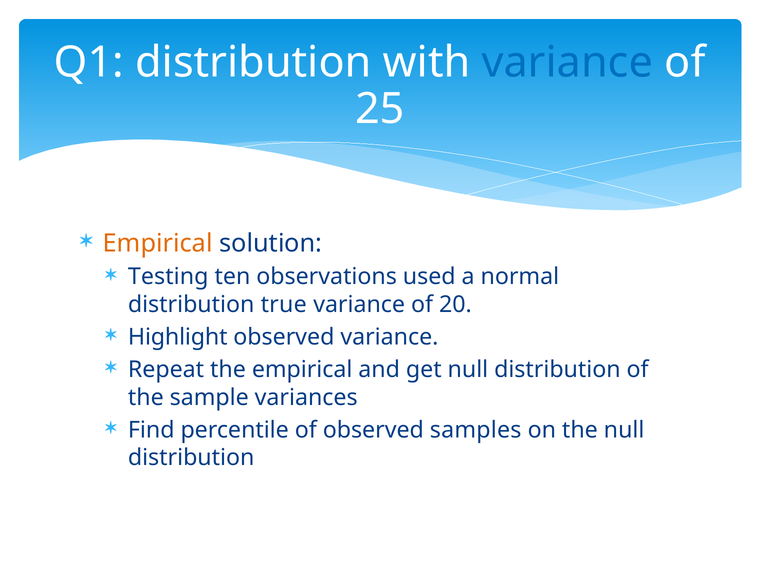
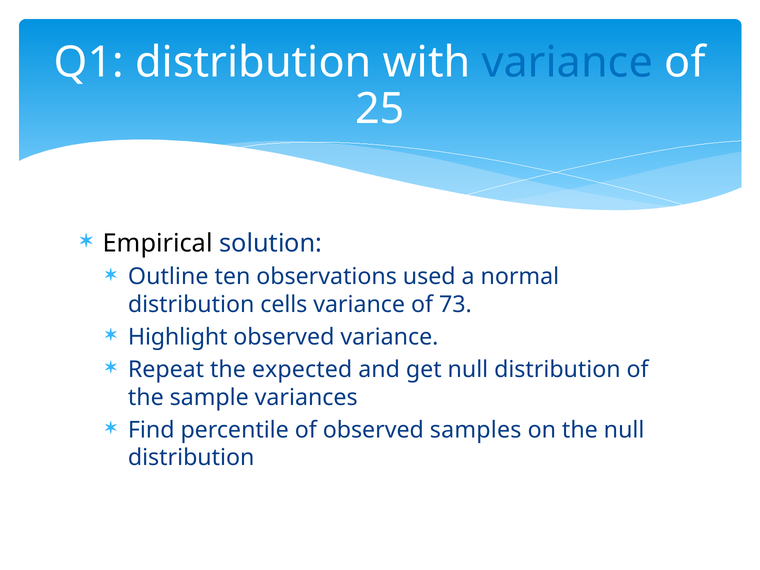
Empirical colour: orange -> black (158, 243)
Testing: Testing -> Outline (168, 277)
true: true -> cells (284, 305)
20: 20 -> 73 (455, 305)
the empirical: empirical -> expected (302, 370)
